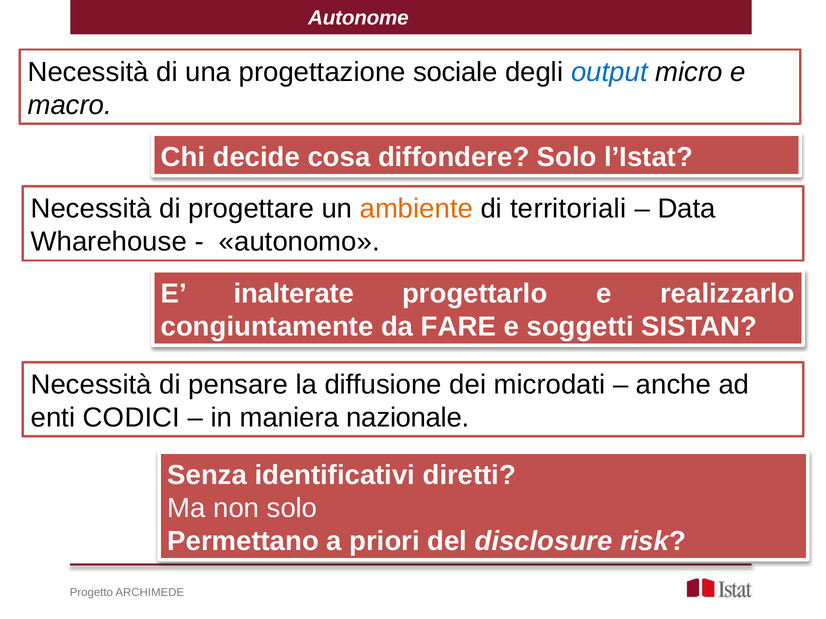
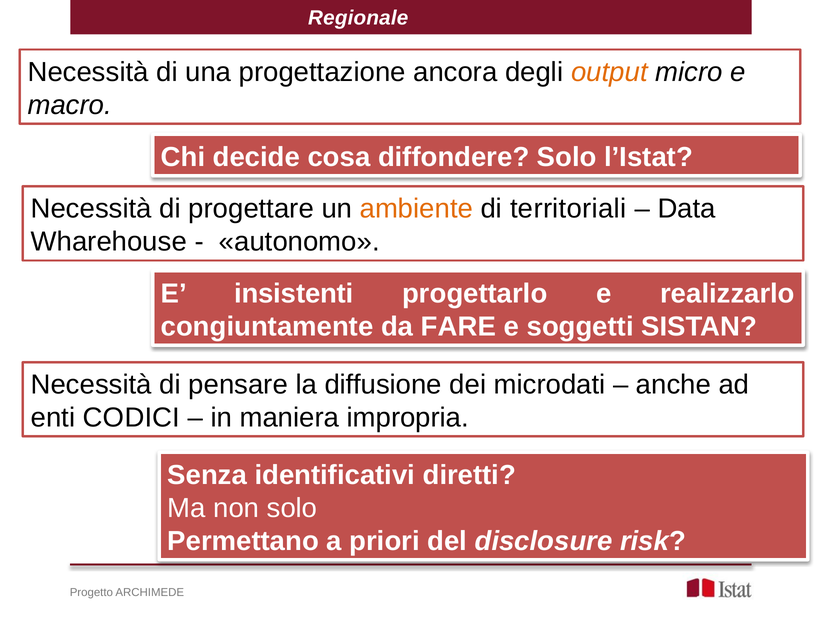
Autonome: Autonome -> Regionale (358, 18)
sociale: sociale -> ancora (455, 72)
output colour: blue -> orange (609, 72)
inalterate: inalterate -> insistenti (294, 294)
nazionale: nazionale -> impropria (408, 418)
